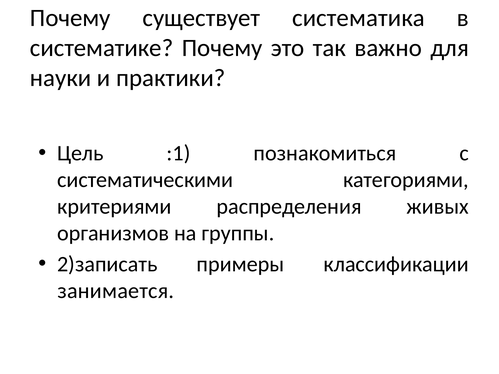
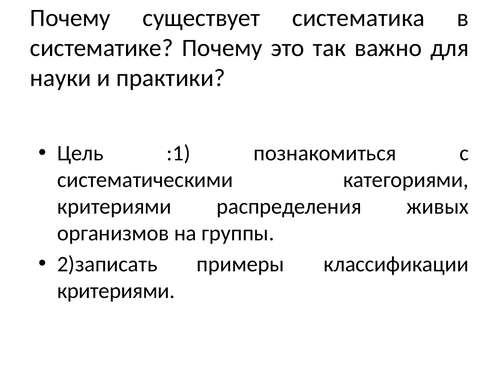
занимается: занимается -> критериями (116, 291)
